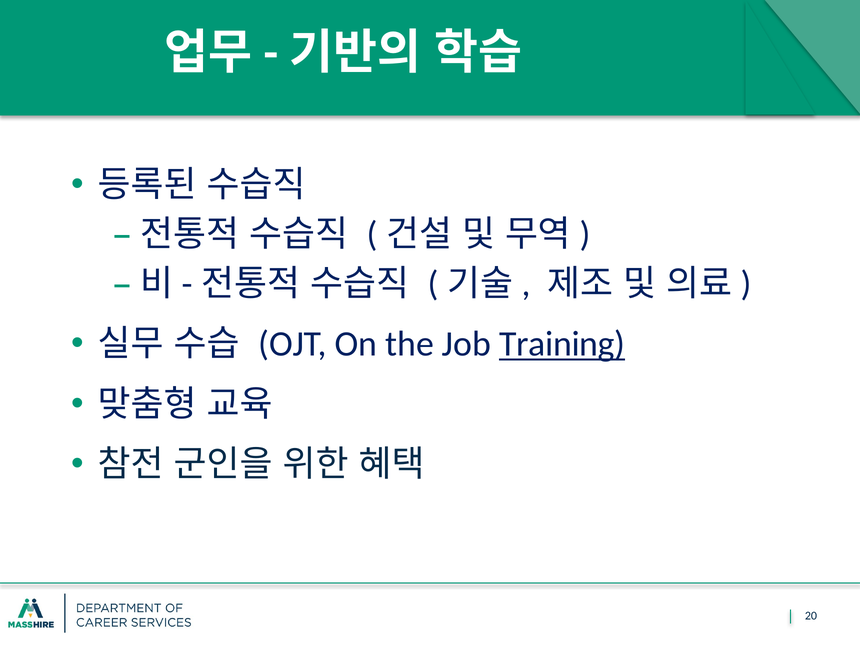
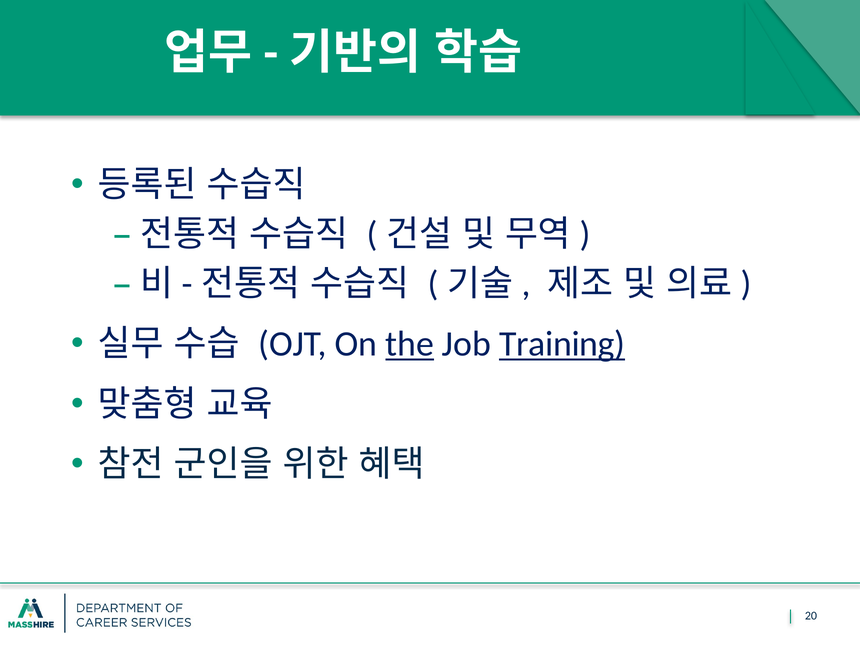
the underline: none -> present (410, 344)
